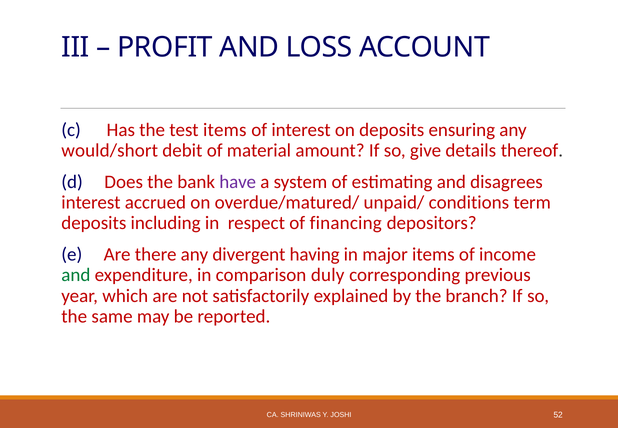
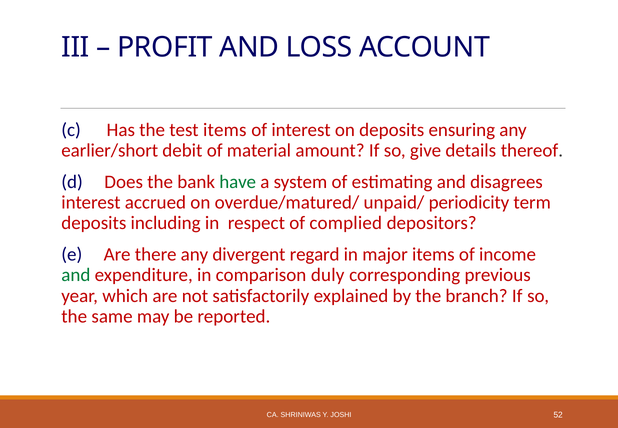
would/short: would/short -> earlier/short (110, 150)
have colour: purple -> green (238, 182)
conditions: conditions -> periodicity (469, 202)
financing: financing -> complied (346, 223)
having: having -> regard (315, 255)
